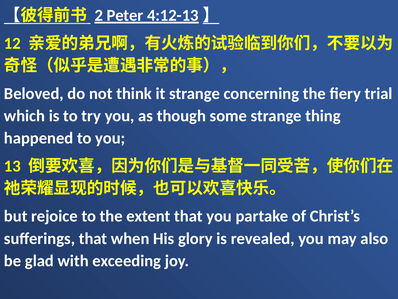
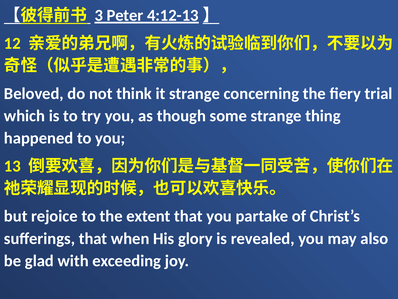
2: 2 -> 3 (99, 15)
